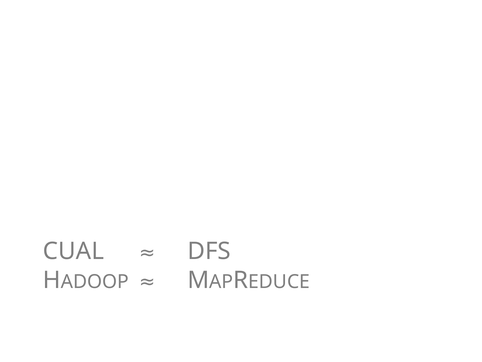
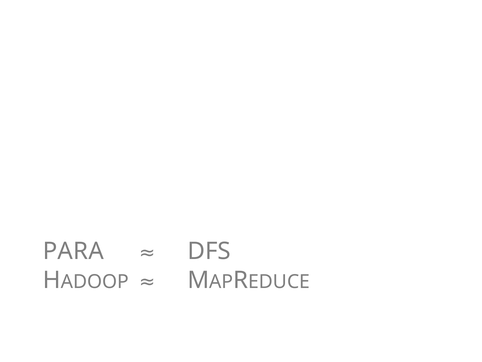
CUAL: CUAL -> PARA (73, 251)
